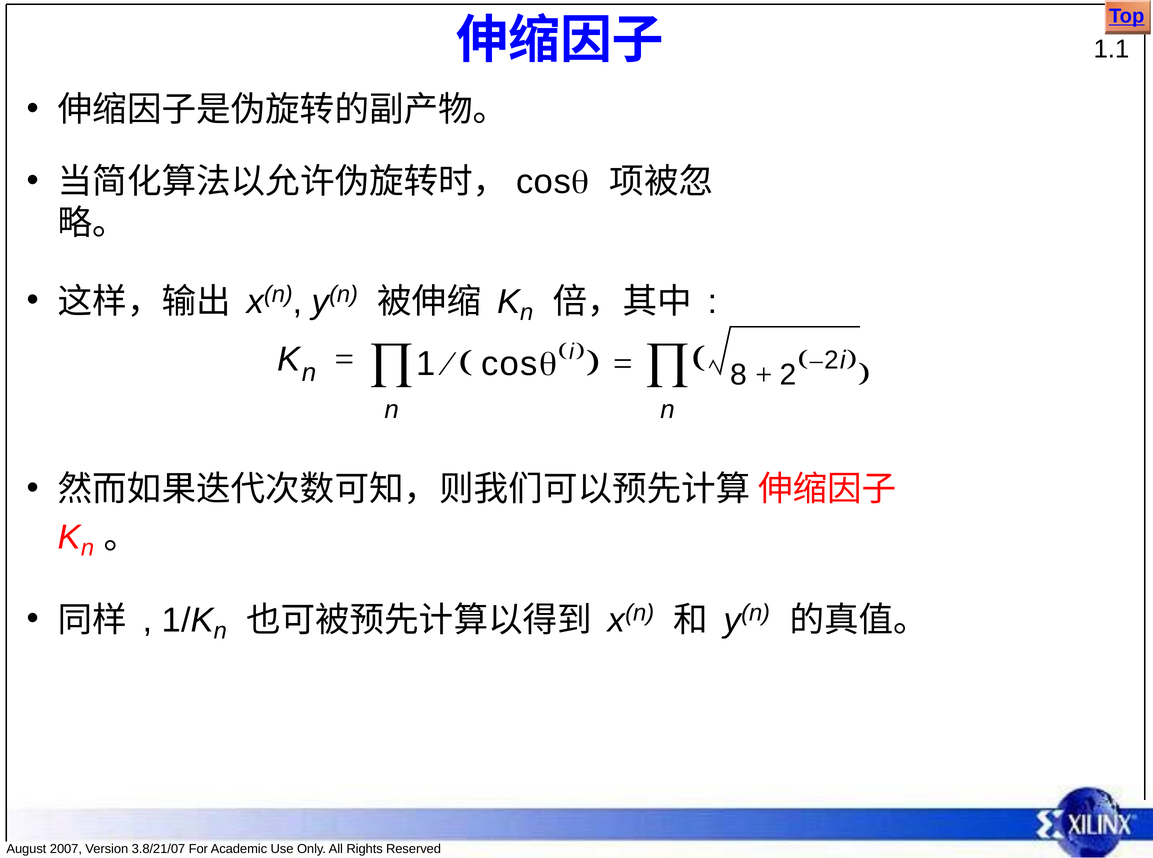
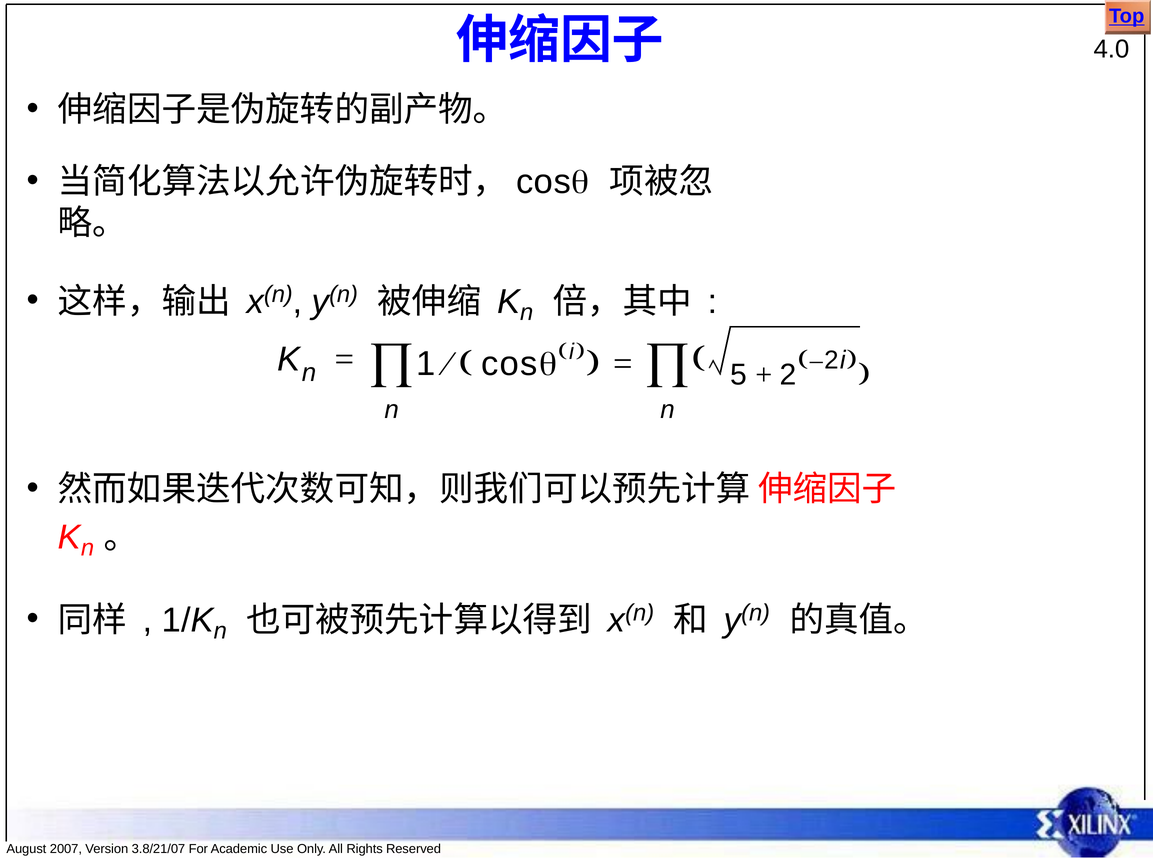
1.1: 1.1 -> 4.0 (1111, 49)
8: 8 -> 5 (739, 375)
